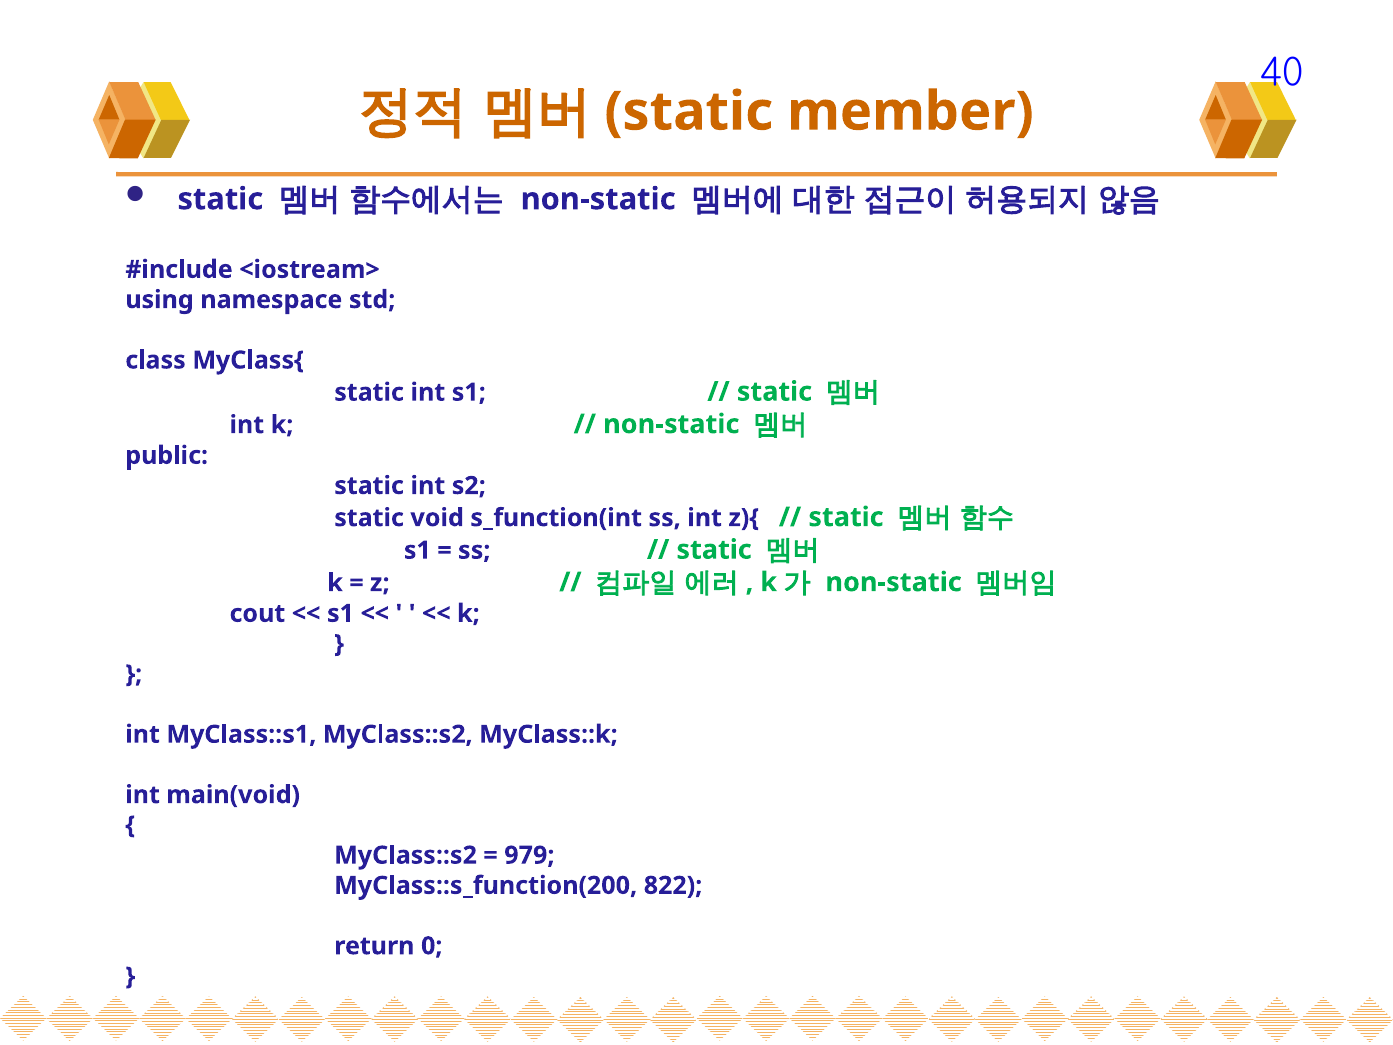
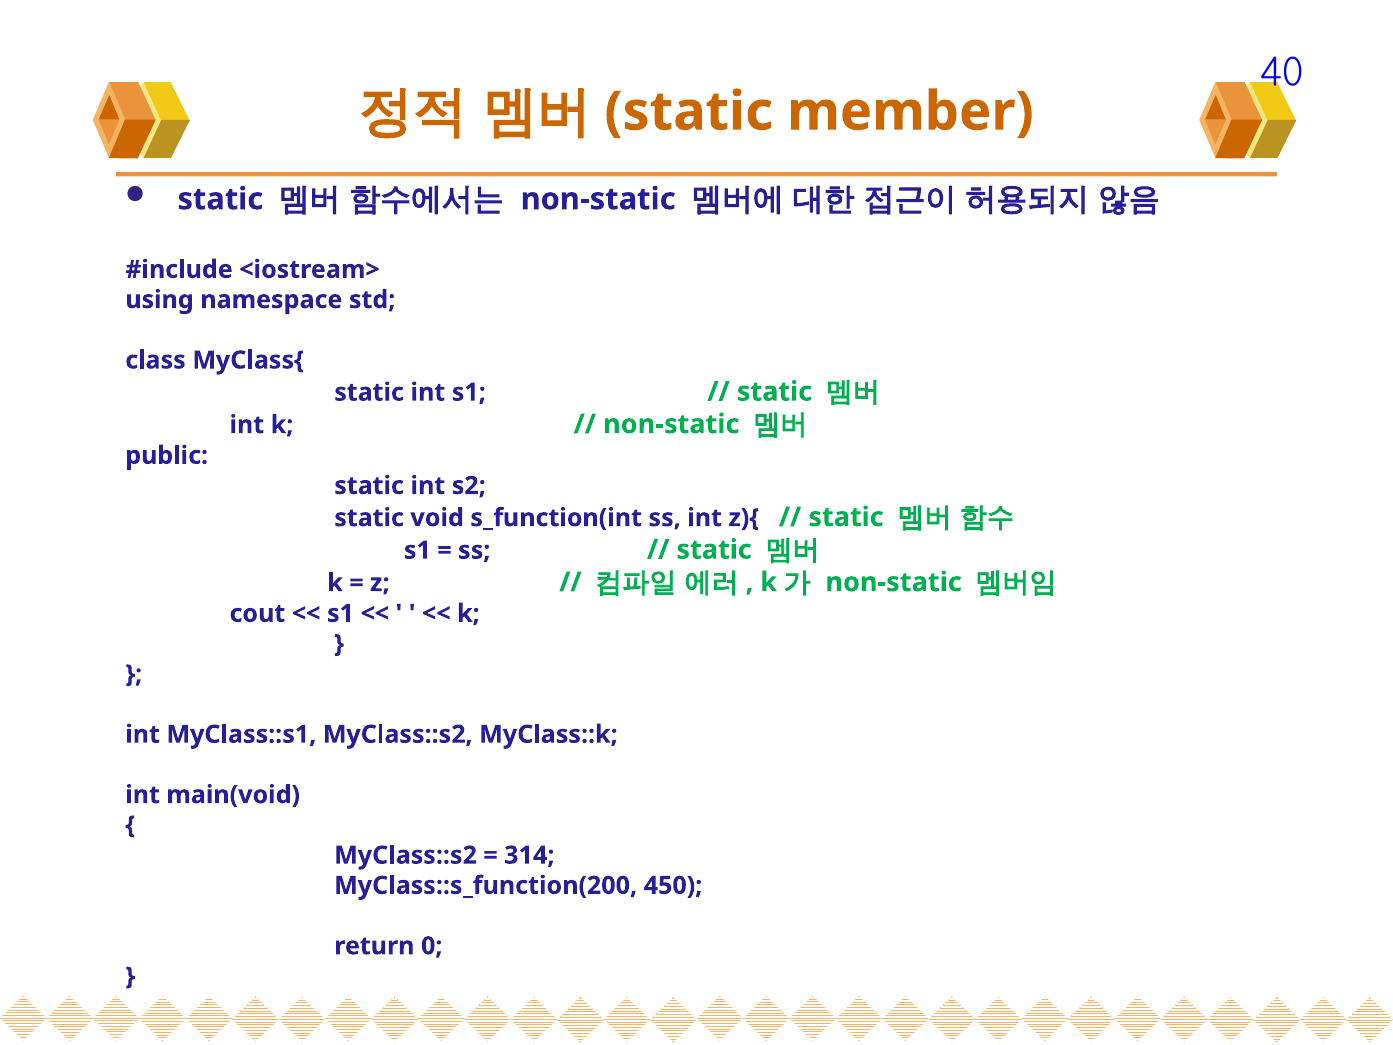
979: 979 -> 314 (529, 855)
822: 822 -> 450 (673, 885)
